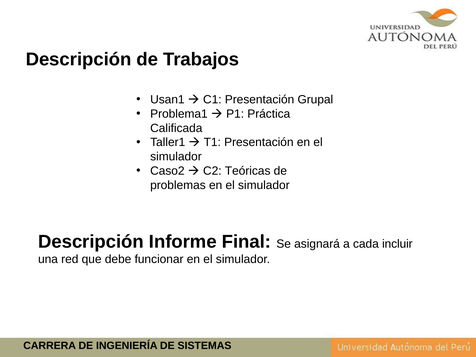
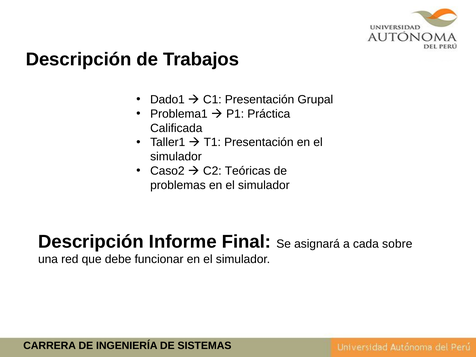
Usan1: Usan1 -> Dado1 (167, 100)
incluir: incluir -> sobre (397, 244)
